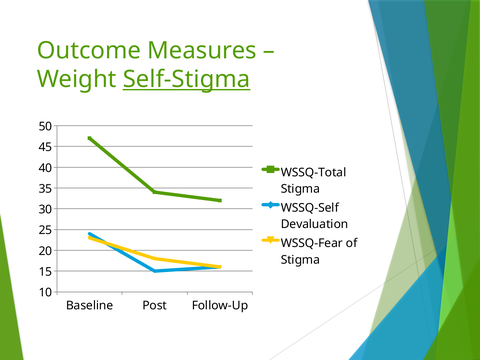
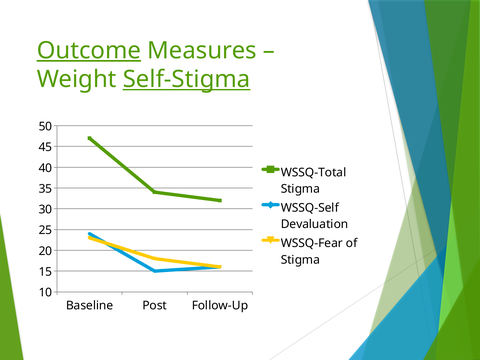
Outcome underline: none -> present (89, 50)
